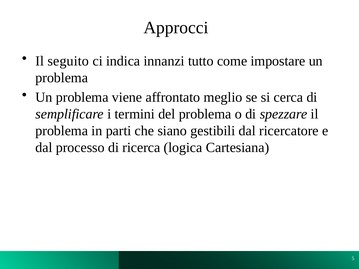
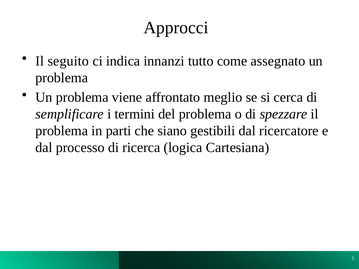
impostare: impostare -> assegnato (278, 61)
